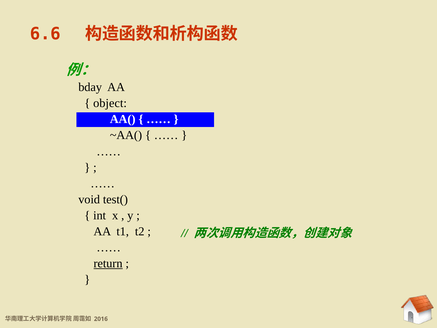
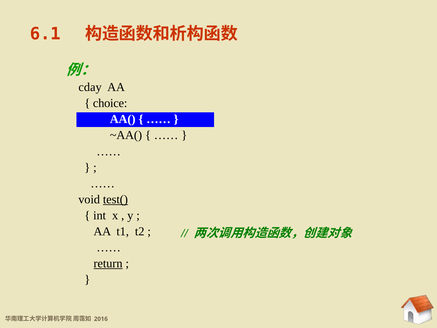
6.6: 6.6 -> 6.1 (45, 34)
bday: bday -> cday (90, 87)
object: object -> choice (110, 103)
test( underline: none -> present (115, 199)
